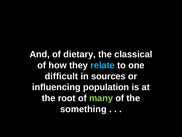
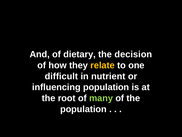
classical: classical -> decision (133, 54)
relate colour: light blue -> yellow (103, 65)
sources: sources -> nutrient (108, 76)
something: something -> population (83, 109)
